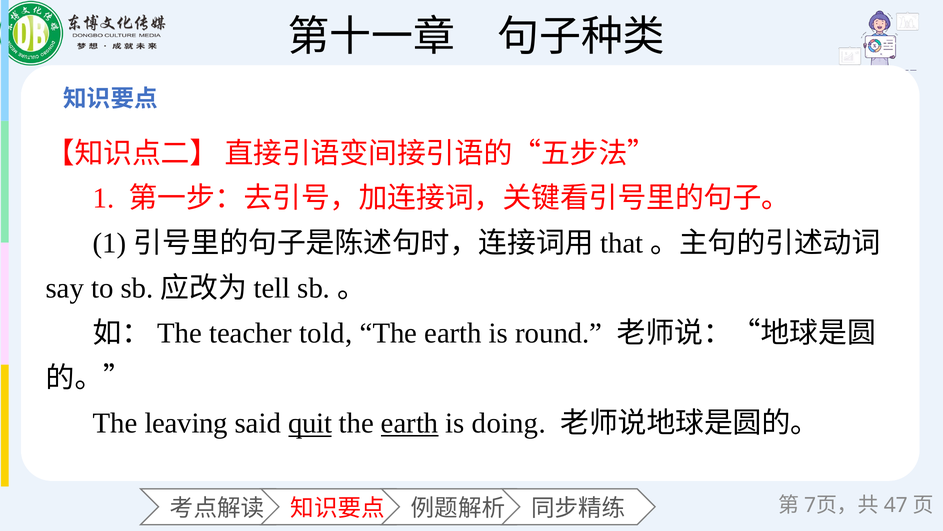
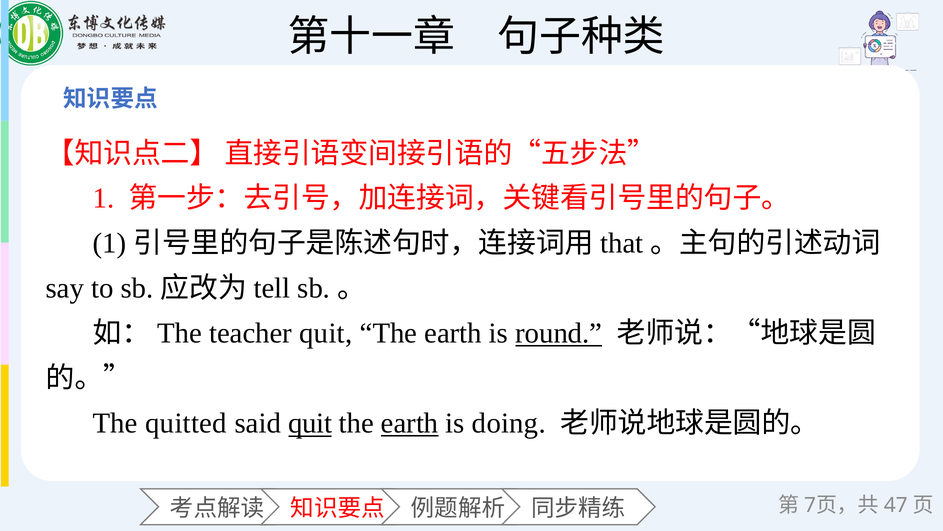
teacher told: told -> quit (326, 333)
round underline: none -> present (559, 333)
leaving: leaving -> quitted (186, 423)
